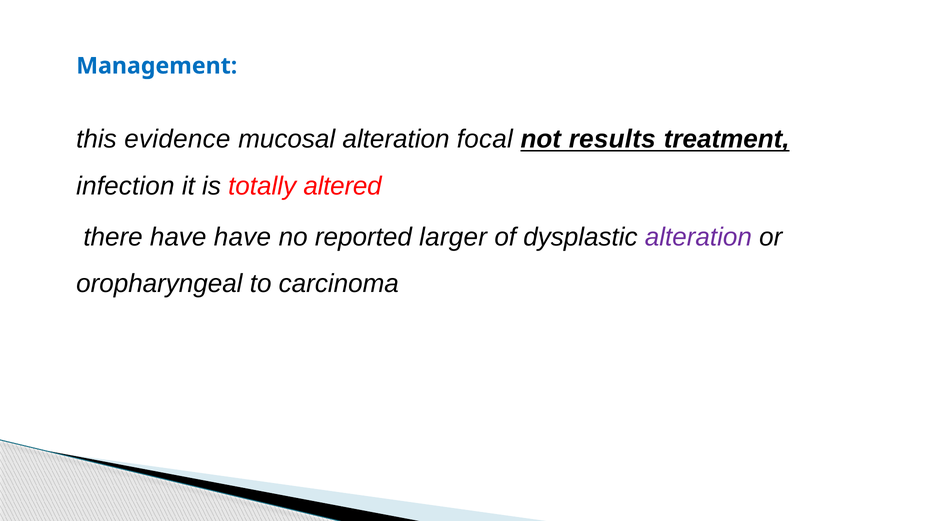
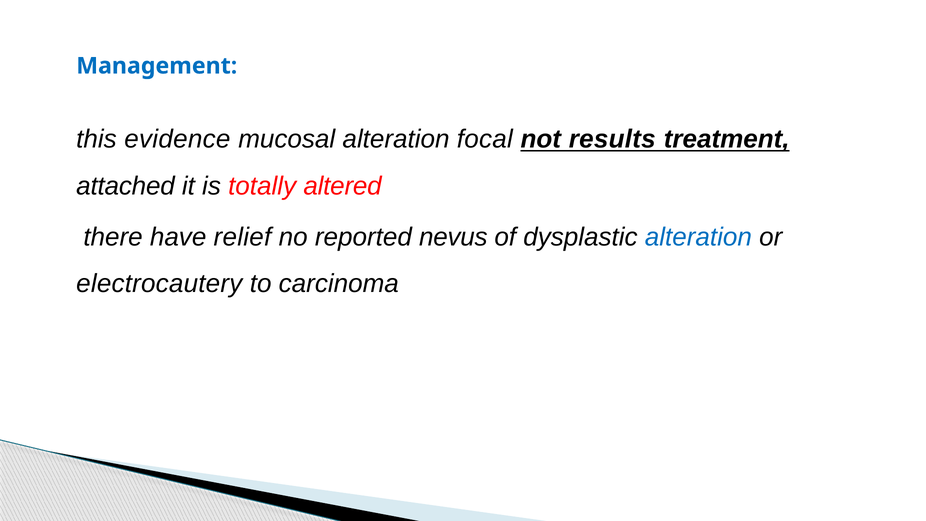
infection: infection -> attached (126, 186)
have have: have -> relief (242, 237)
larger: larger -> nevus (453, 237)
alteration colour: purple -> blue (698, 237)
oropharyngeal: oropharyngeal -> electrocautery (159, 284)
